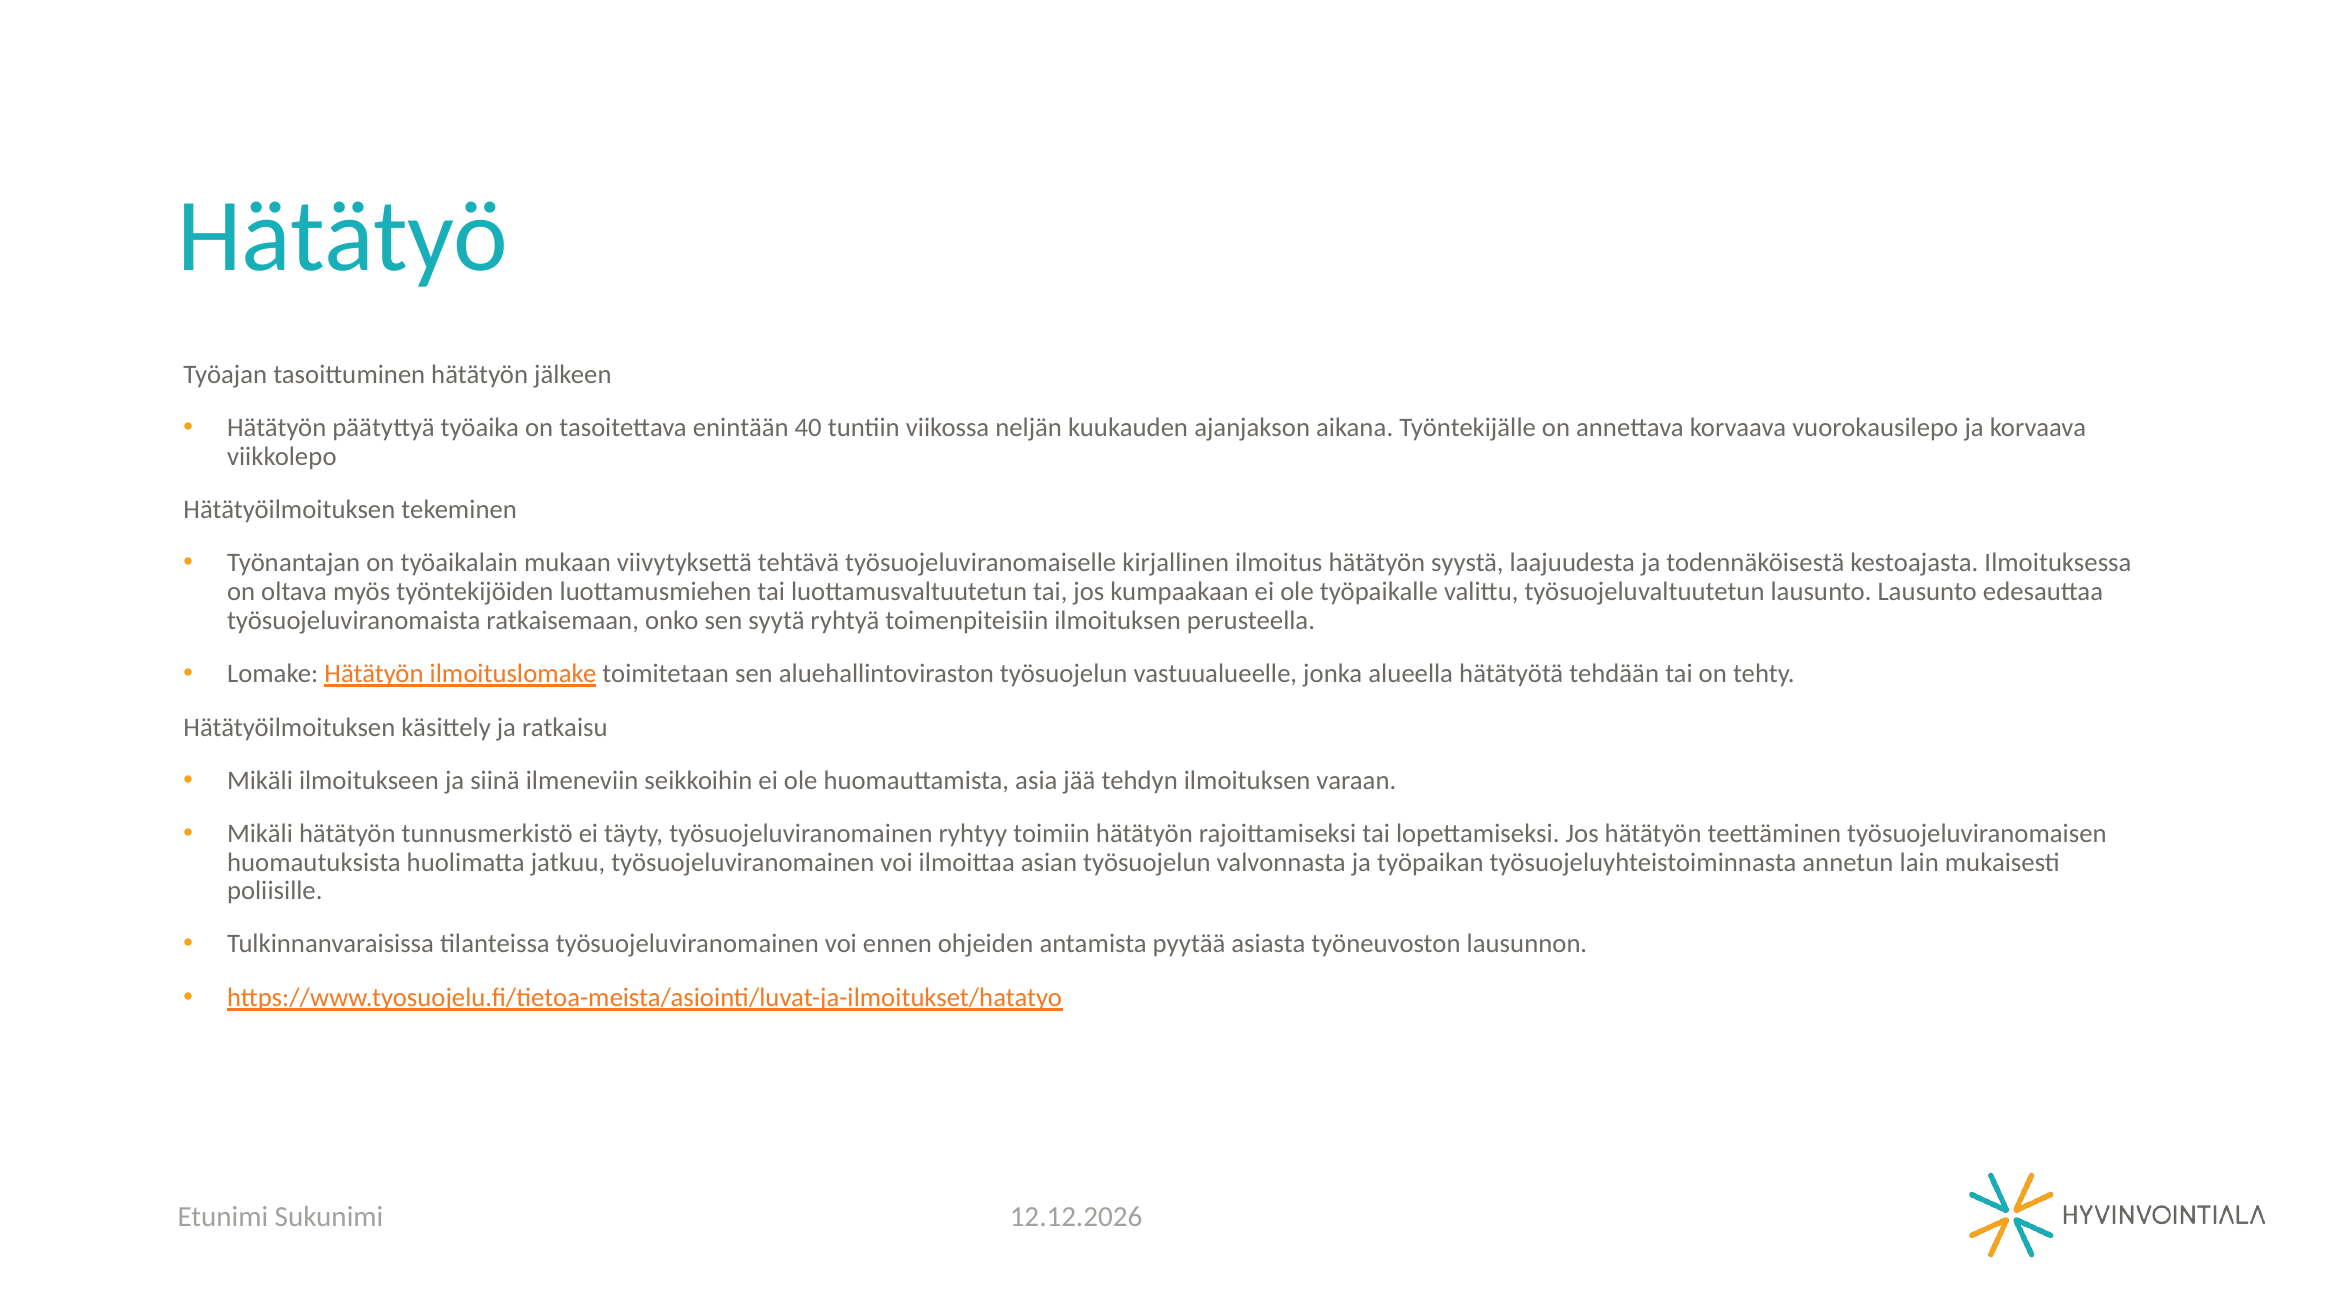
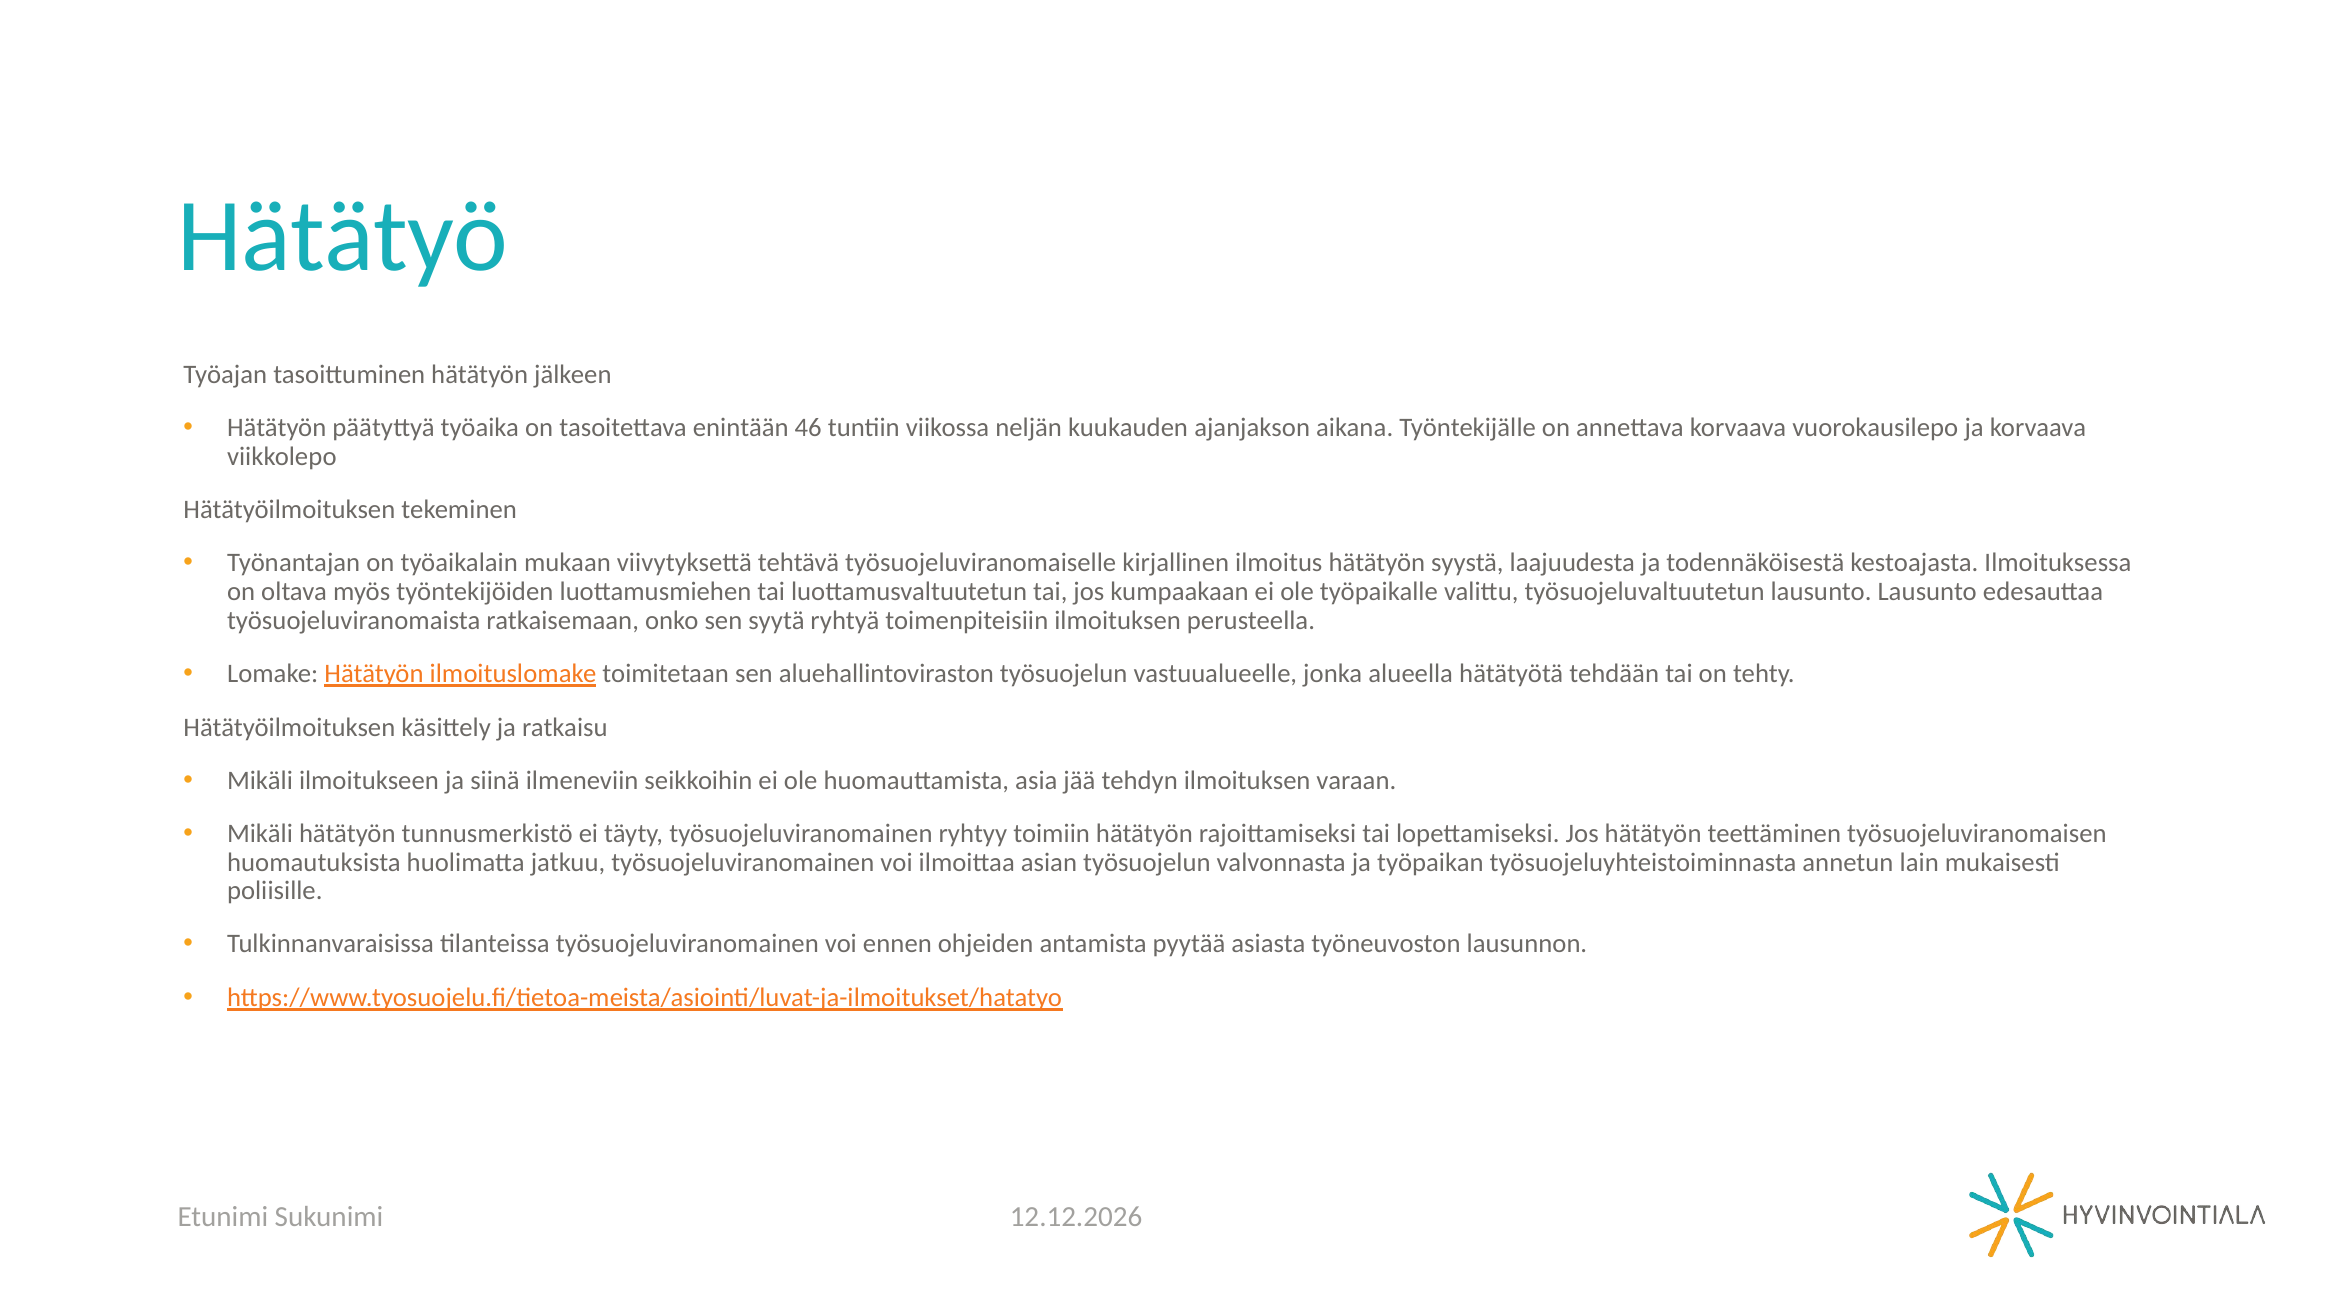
40: 40 -> 46 (808, 428)
